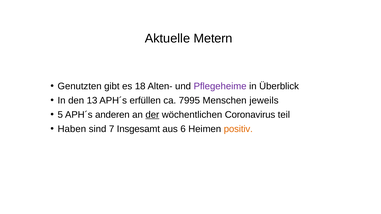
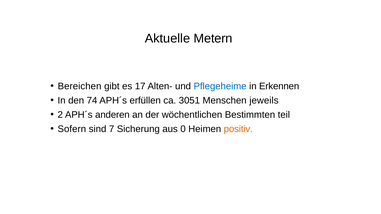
Genutzten: Genutzten -> Bereichen (80, 86)
18: 18 -> 17 (140, 86)
Pflegeheime colour: purple -> blue (220, 86)
Überblick: Überblick -> Erkennen (279, 86)
13: 13 -> 74 (92, 101)
7995: 7995 -> 3051 (189, 101)
5: 5 -> 2 (60, 115)
der underline: present -> none (152, 115)
Coronavirus: Coronavirus -> Bestimmten (250, 115)
Haben: Haben -> Sofern (72, 129)
Insgesamt: Insgesamt -> Sicherung (138, 129)
6: 6 -> 0 (183, 129)
